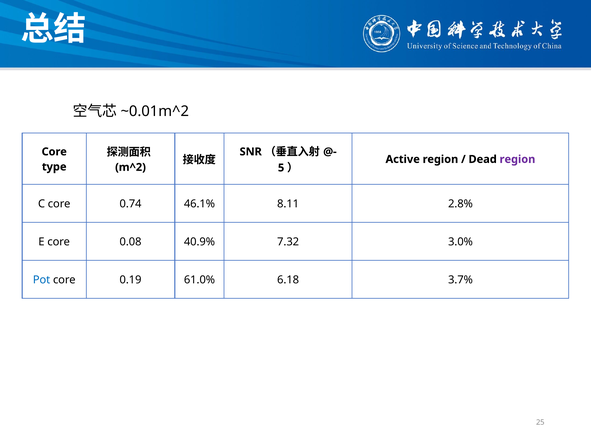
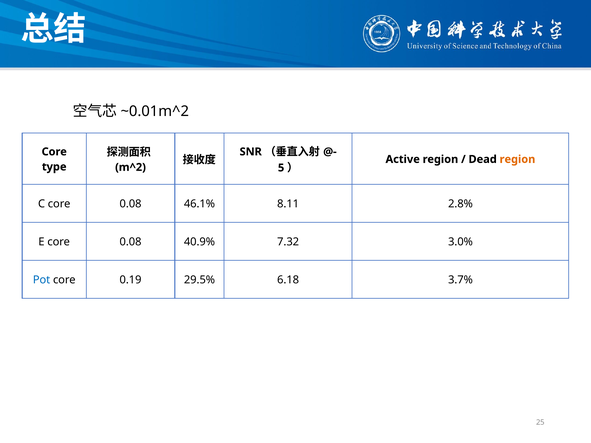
region colour: purple -> orange (517, 159)
C core 0.74: 0.74 -> 0.08 (131, 204)
61.0%: 61.0% -> 29.5% (199, 280)
